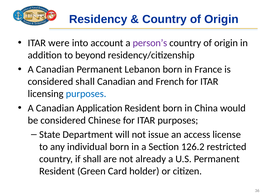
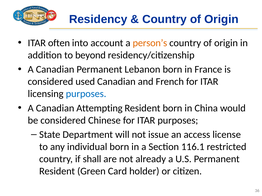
were: were -> often (59, 43)
person’s colour: purple -> orange (150, 43)
considered shall: shall -> used (85, 82)
Application: Application -> Attempting (99, 108)
126.2: 126.2 -> 116.1 (193, 147)
